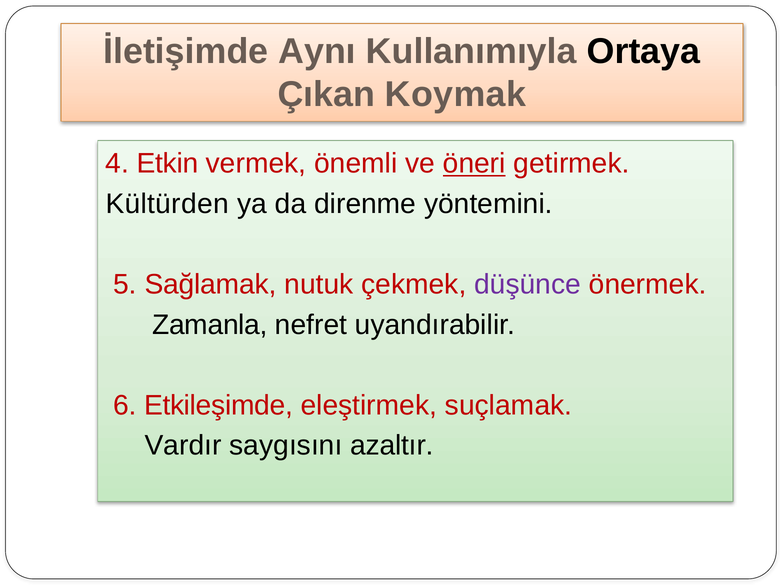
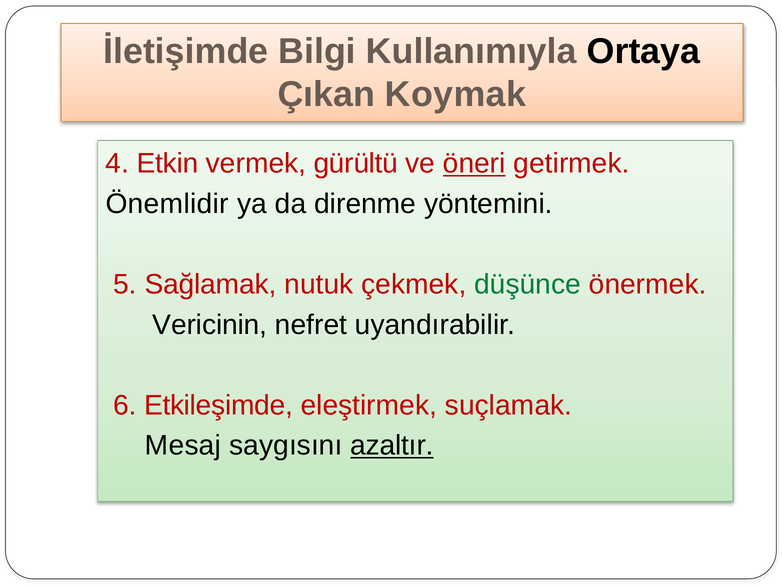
Aynı: Aynı -> Bilgi (317, 51)
önemli: önemli -> gürültü (356, 163)
Kültürden: Kültürden -> Önemlidir (167, 204)
düşünce colour: purple -> green (528, 284)
Zamanla: Zamanla -> Vericinin (210, 324)
Vardır: Vardır -> Mesaj (183, 445)
azaltır underline: none -> present (392, 445)
